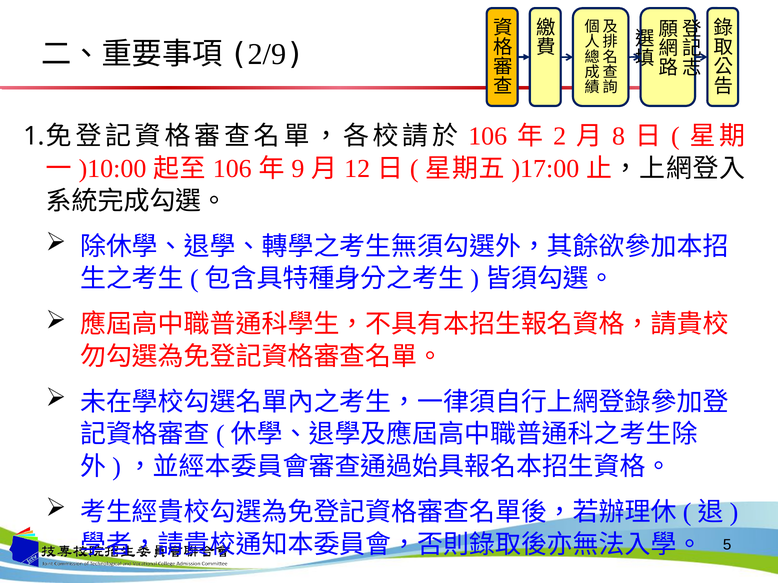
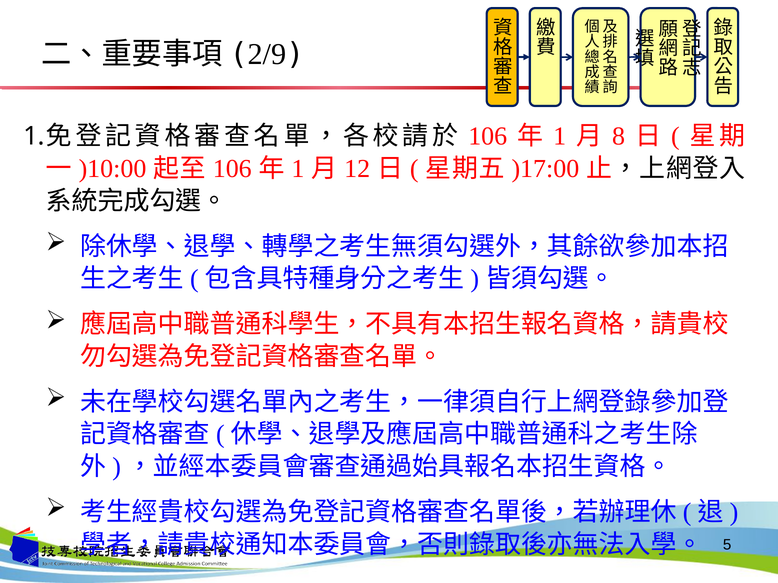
2: 2 -> 1 (560, 137)
9: 9 -> 1 (298, 169)
